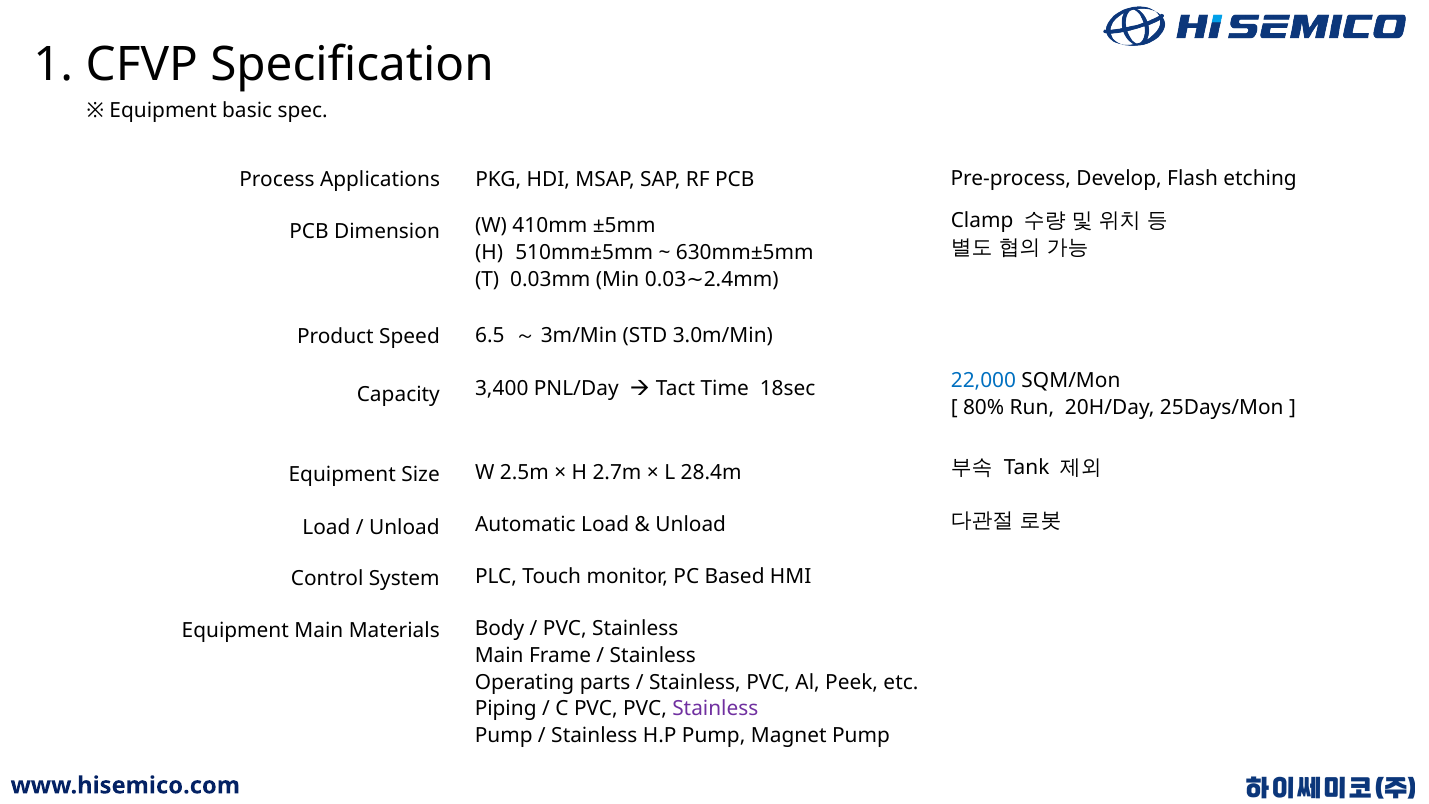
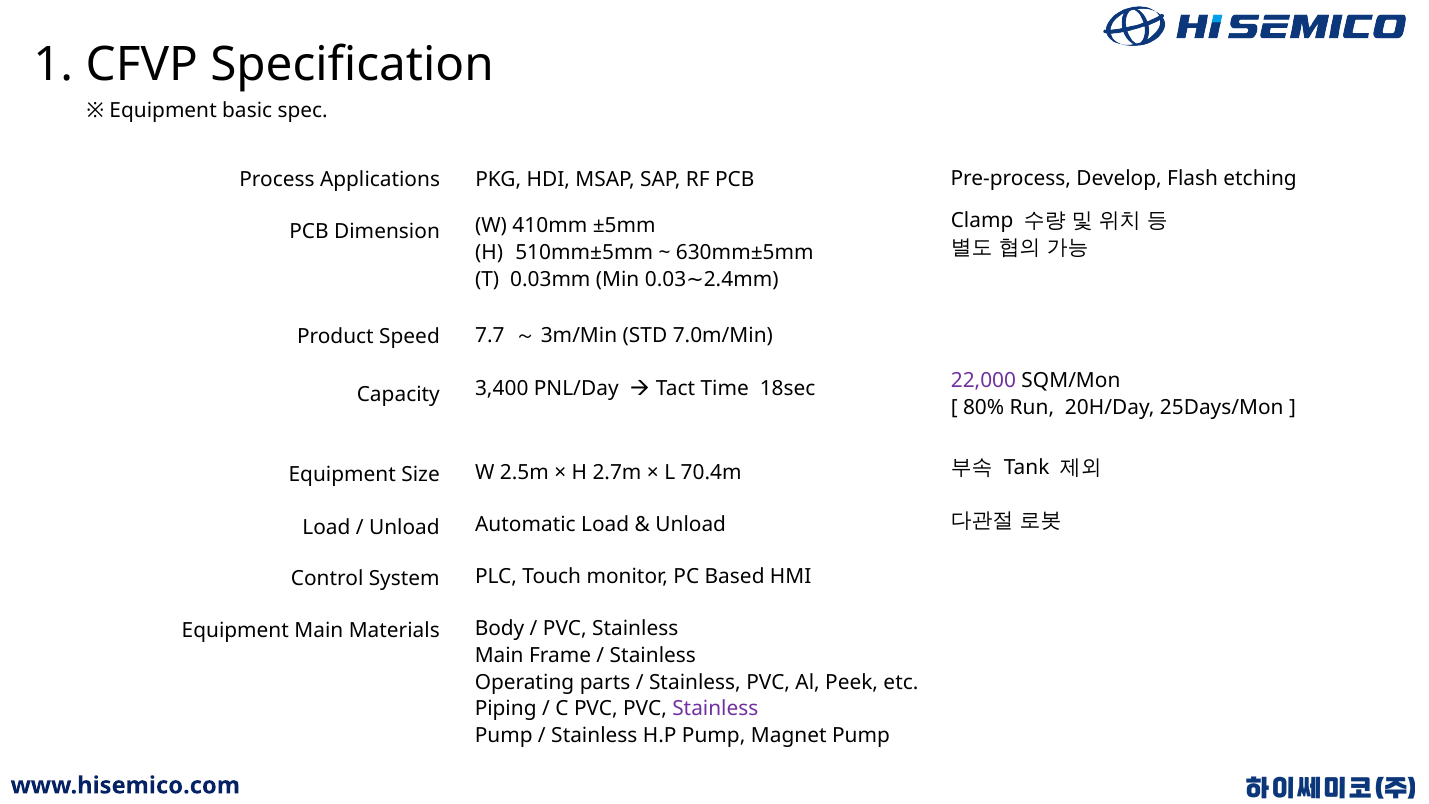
6.5: 6.5 -> 7.7 (490, 336)
3.0m/Min: 3.0m/Min -> 7.0m/Min (723, 336)
22,000 colour: blue -> purple (983, 381)
28.4m: 28.4m -> 70.4m (711, 473)
